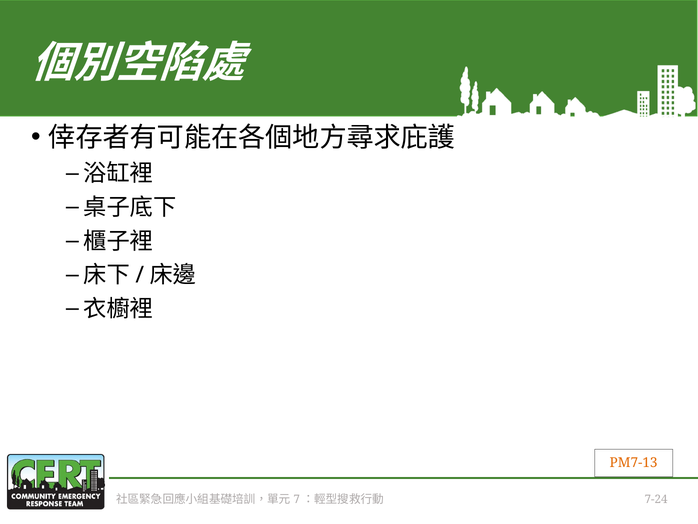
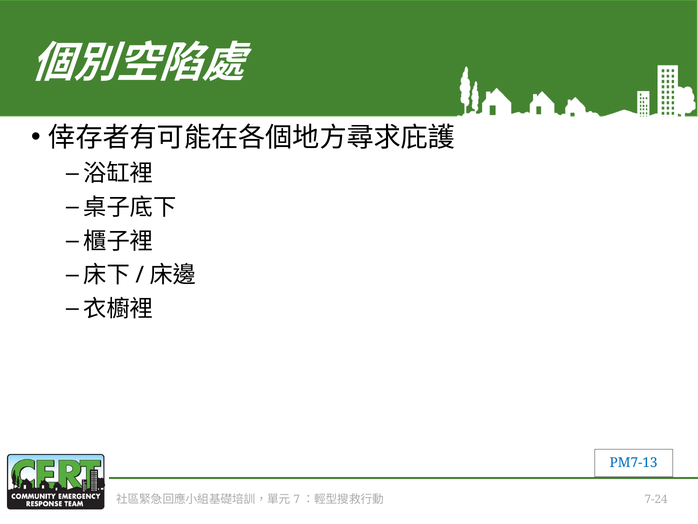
PM7-13 colour: orange -> blue (634, 462)
